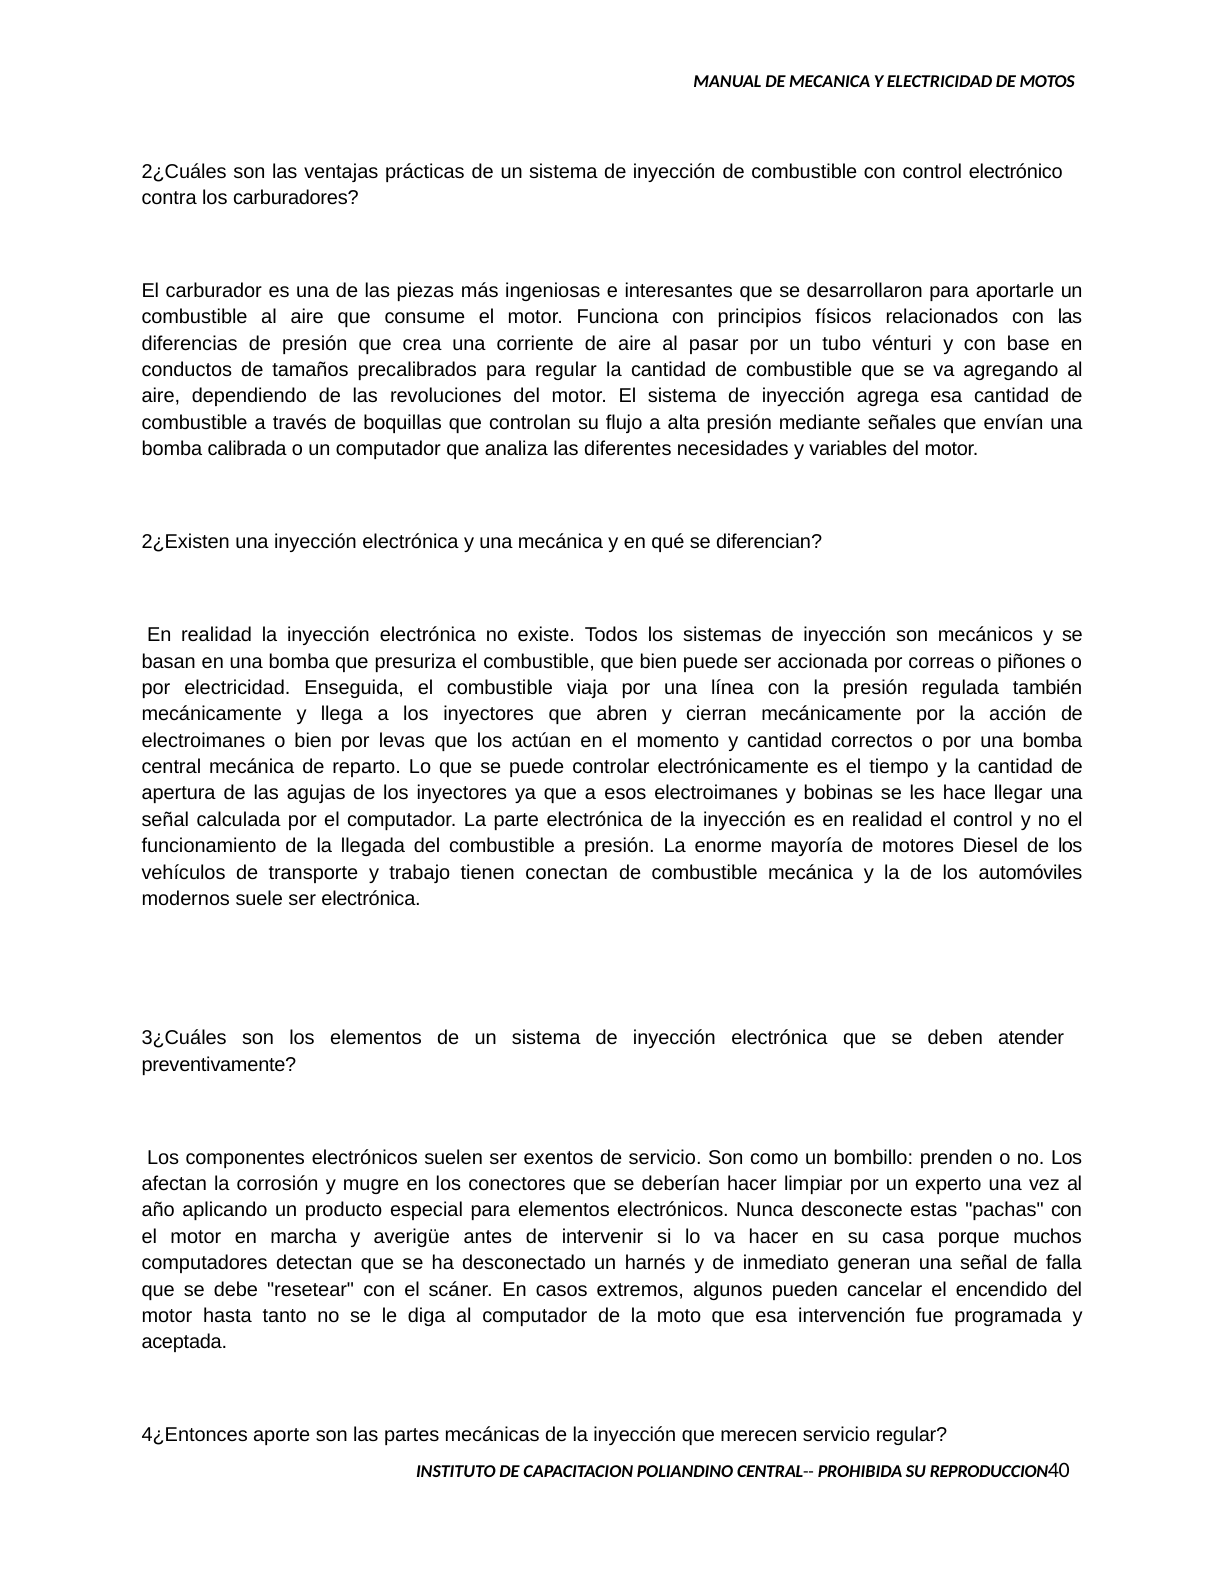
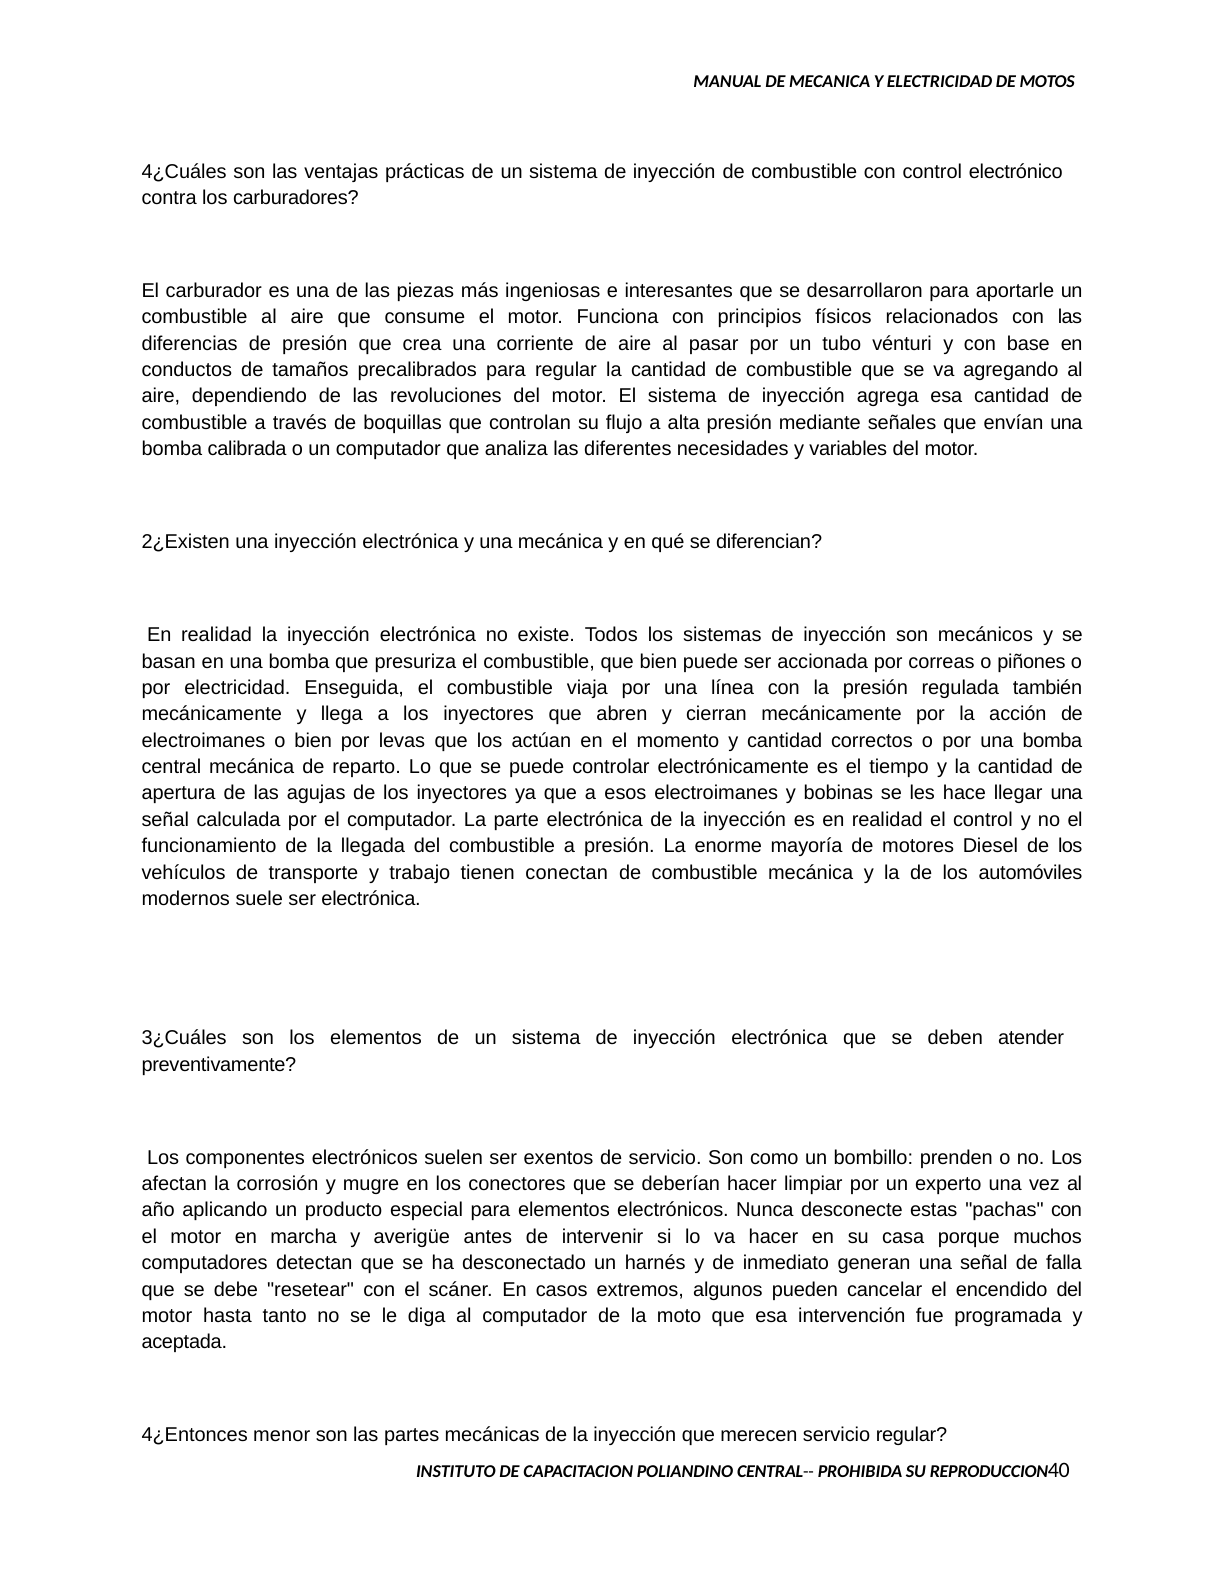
2¿Cuáles: 2¿Cuáles -> 4¿Cuáles (184, 172)
aporte: aporte -> menor (282, 1435)
